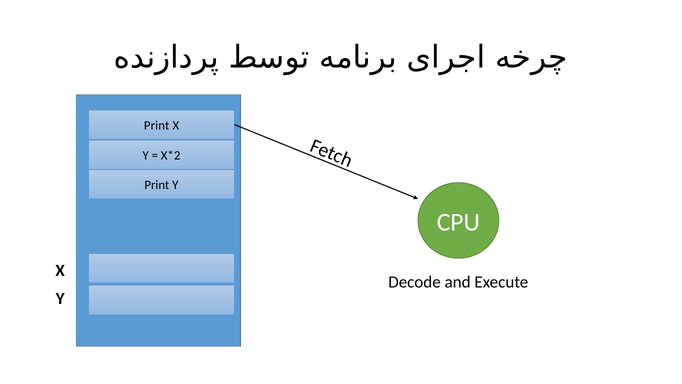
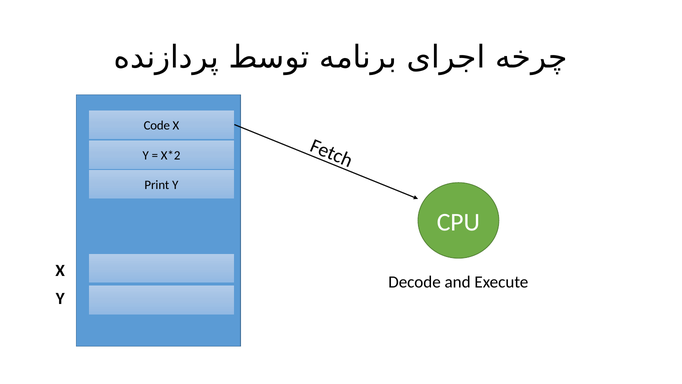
Print: Print -> Code (157, 125)
